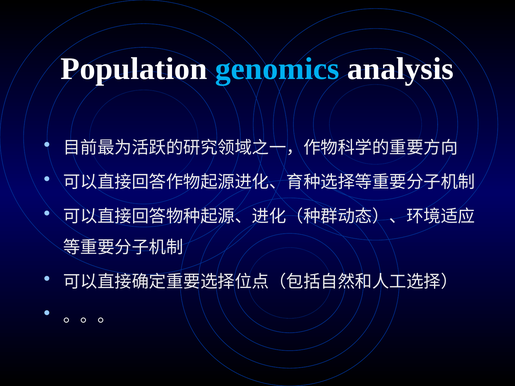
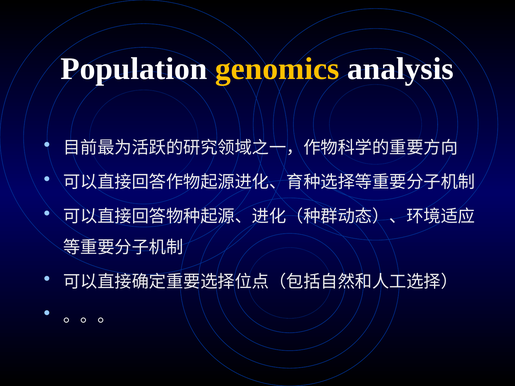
genomics colour: light blue -> yellow (277, 69)
